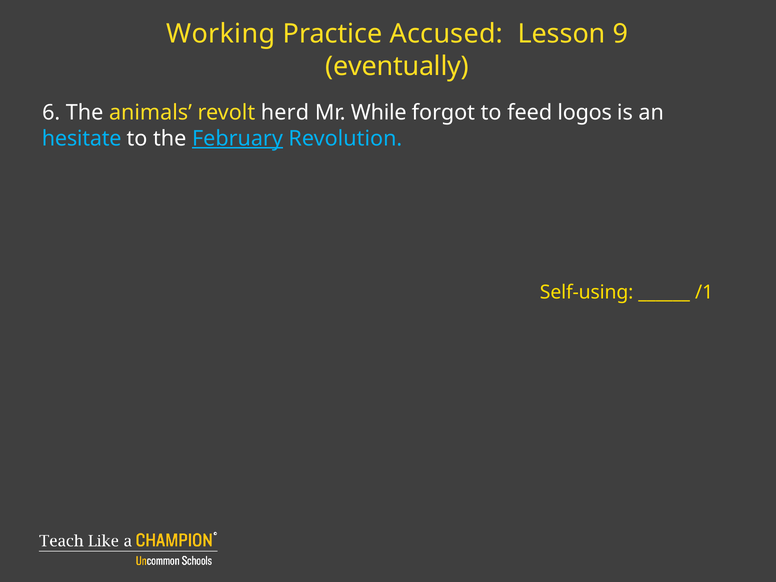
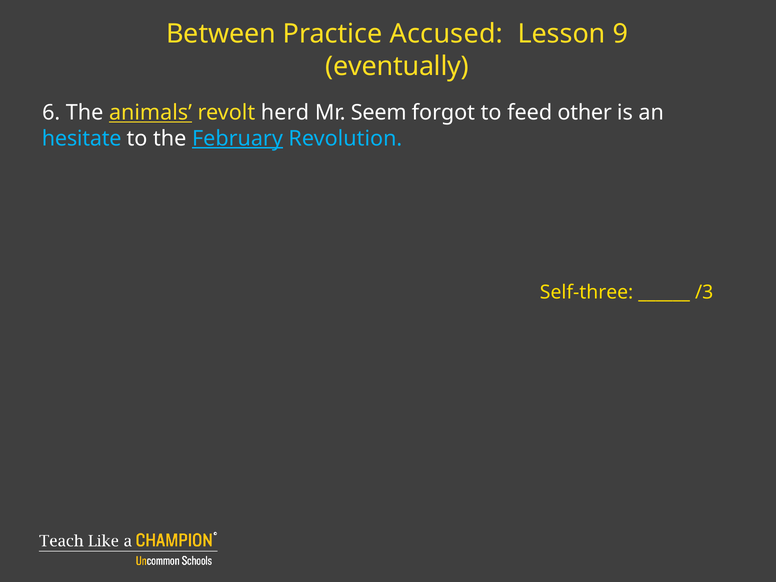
Working: Working -> Between (221, 34)
animals underline: none -> present (150, 113)
While: While -> Seem (379, 113)
logos: logos -> other (585, 113)
Self-using: Self-using -> Self-three (587, 292)
/1: /1 -> /3 (704, 292)
